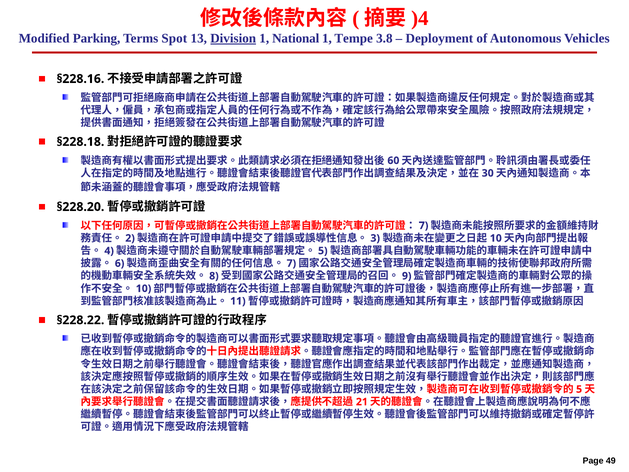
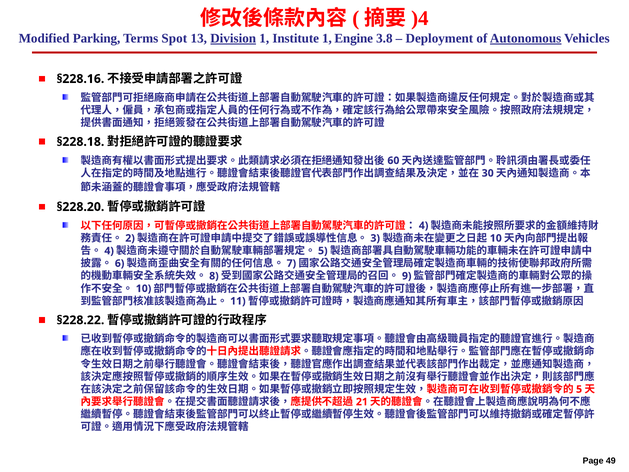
National: National -> Institute (296, 38)
Tempe: Tempe -> Engine (354, 38)
Autonomous underline: none -> present (526, 38)
7: 7 -> 4 (424, 226)
